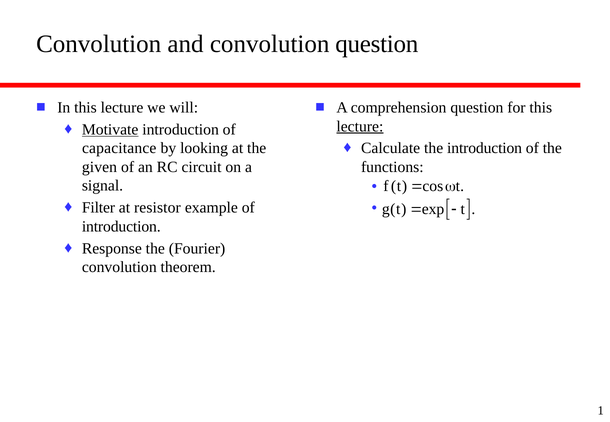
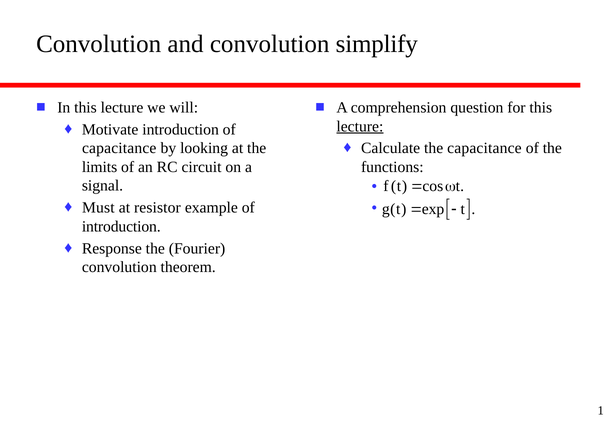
convolution question: question -> simplify (377, 44)
Motivate underline: present -> none (110, 130)
the introduction: introduction -> capacitance (484, 148)
given: given -> limits (100, 167)
Filter: Filter -> Must (98, 208)
